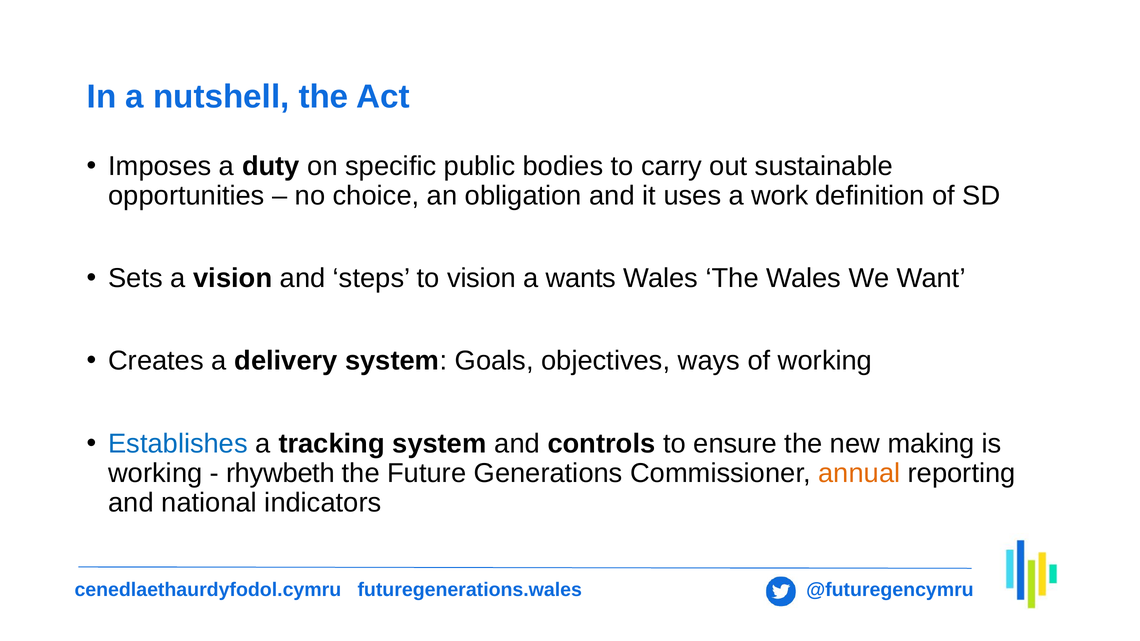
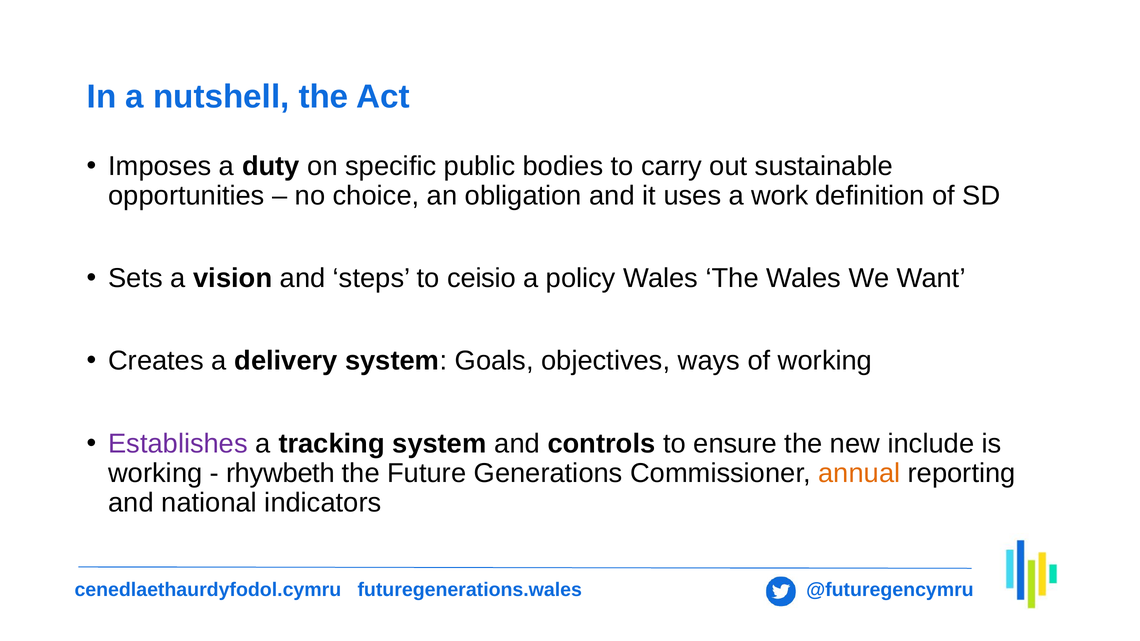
to vision: vision -> ceisio (481, 278)
wants: wants -> policy (581, 278)
Establishes colour: blue -> purple (178, 444)
making: making -> include (931, 444)
